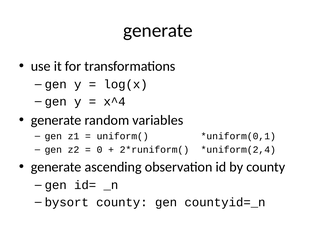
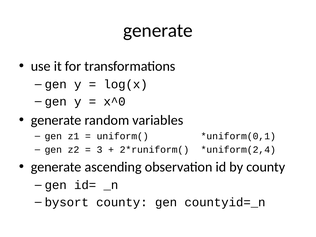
x^4: x^4 -> x^0 (115, 102)
0: 0 -> 3 (100, 150)
